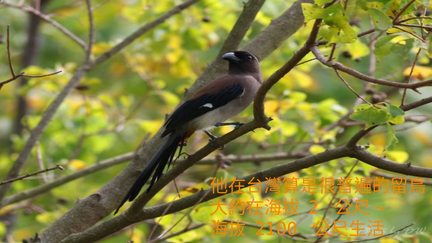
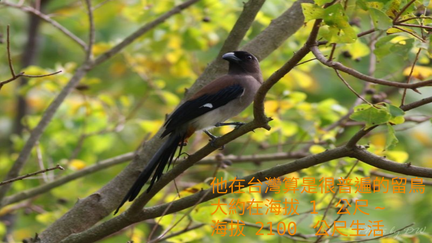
2: 2 -> 1 (314, 208)
